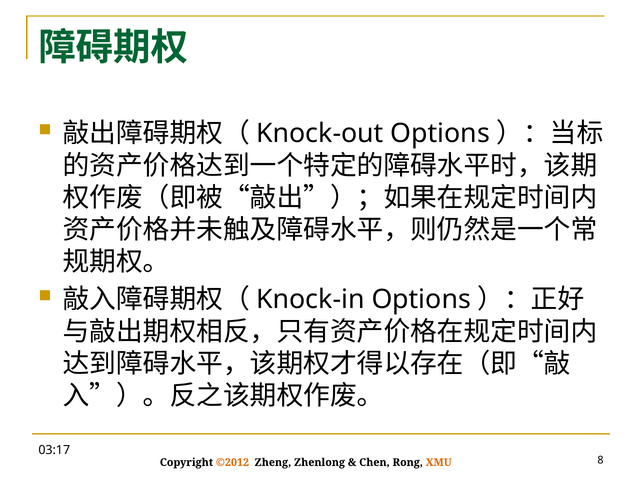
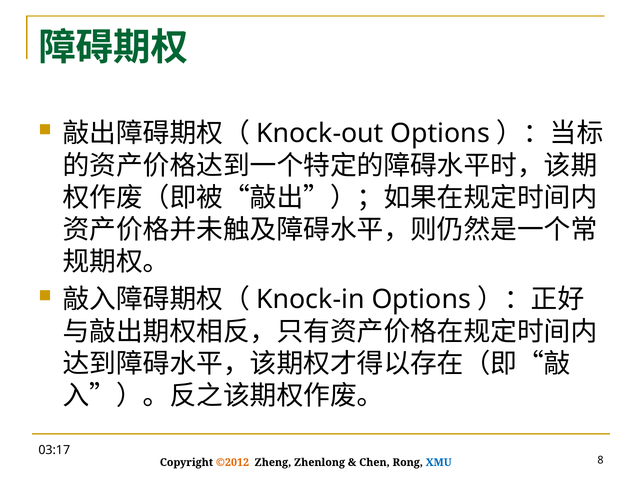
XMU colour: orange -> blue (439, 462)
